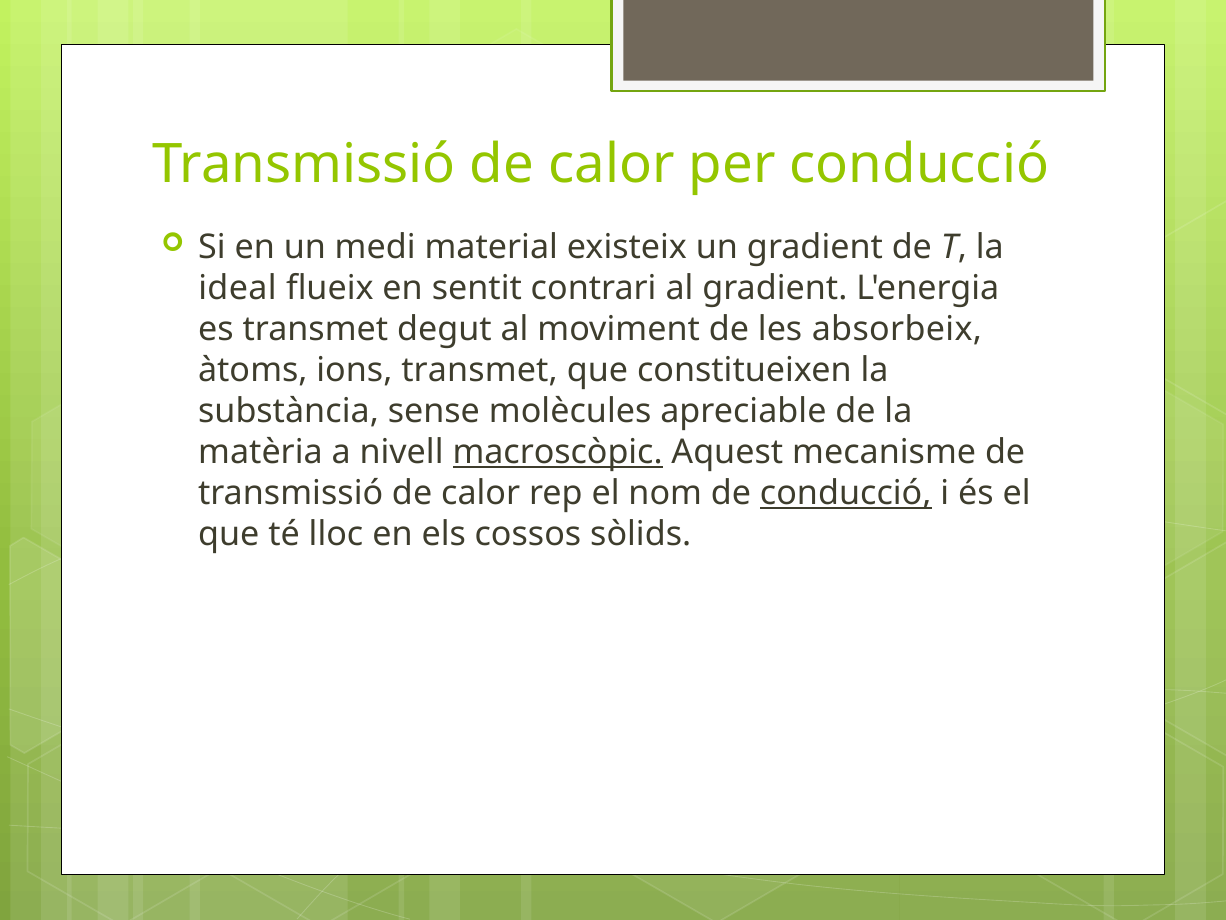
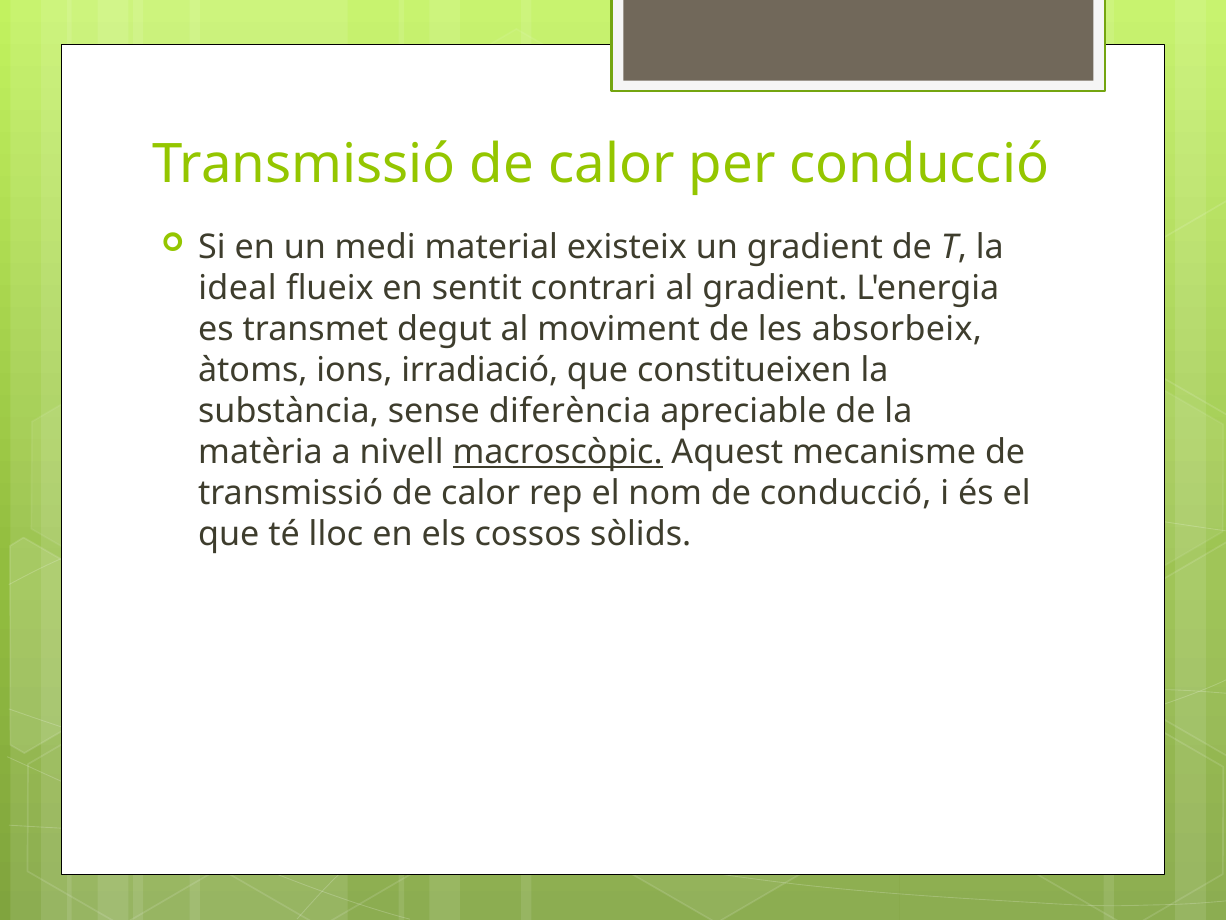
ions transmet: transmet -> irradiació (480, 370)
molècules: molècules -> diferència (570, 411)
conducció underline: present -> none (846, 493)
